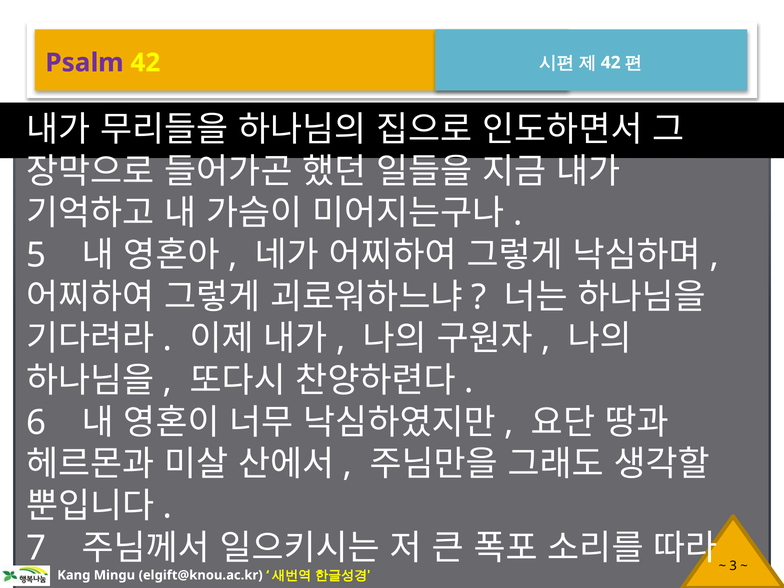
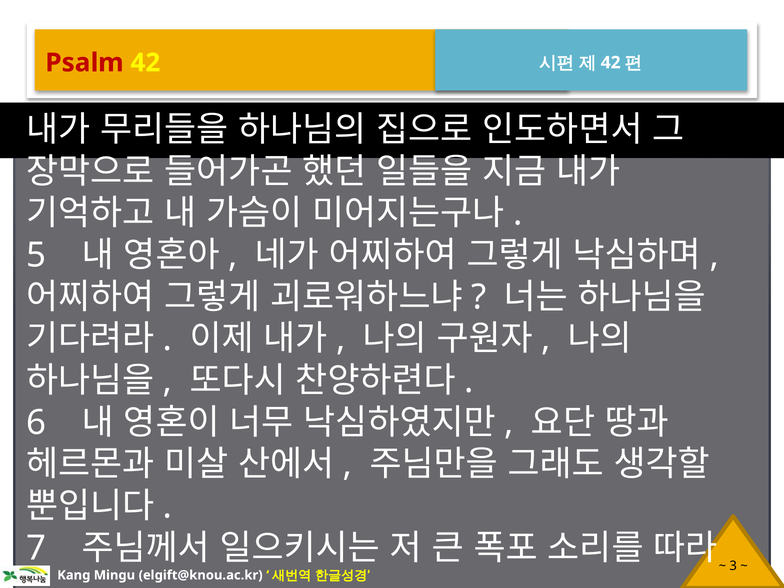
Psalm colour: purple -> red (85, 63)
